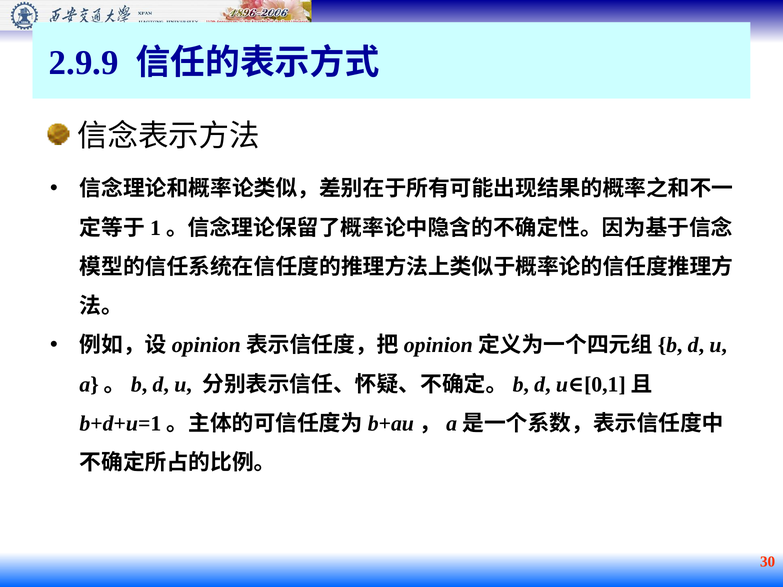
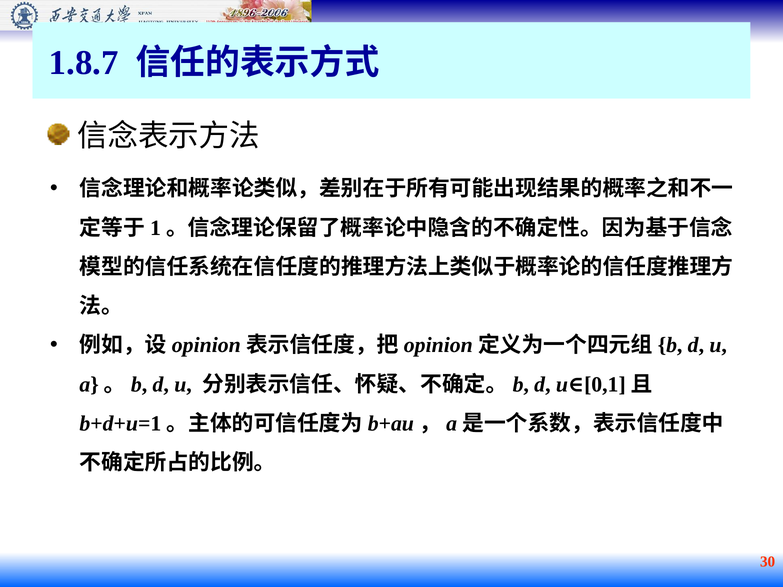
2.9.9: 2.9.9 -> 1.8.7 (84, 63)
